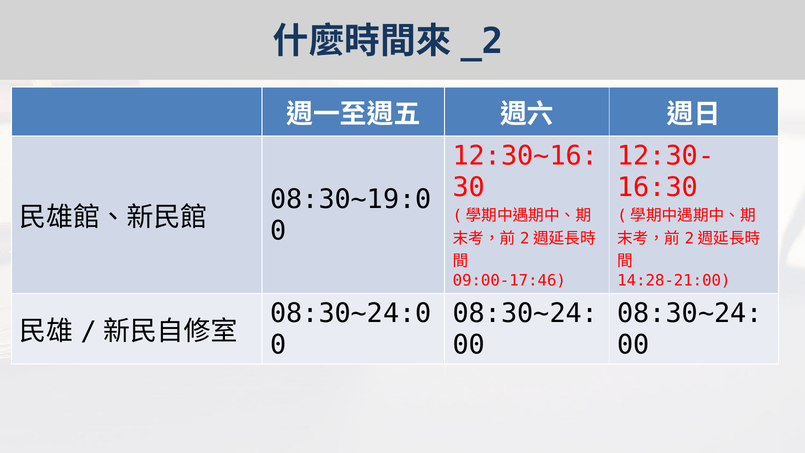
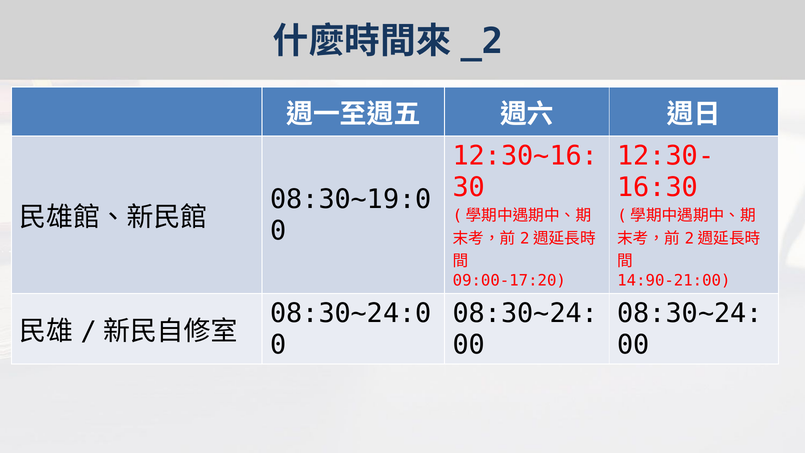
09:00-17:46: 09:00-17:46 -> 09:00-17:20 (509, 280)
14:28-21:00: 14:28-21:00 -> 14:90-21:00 (674, 280)
